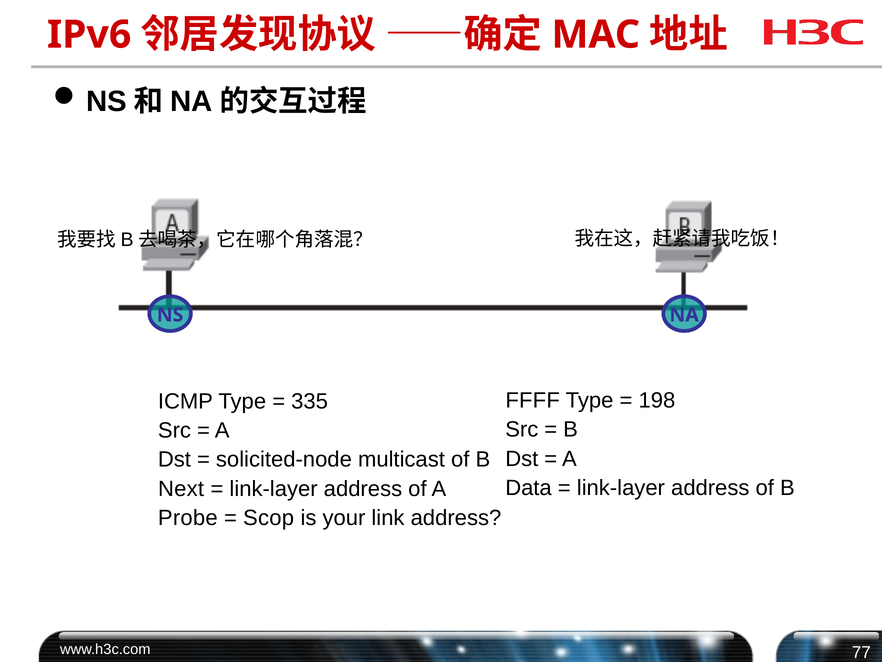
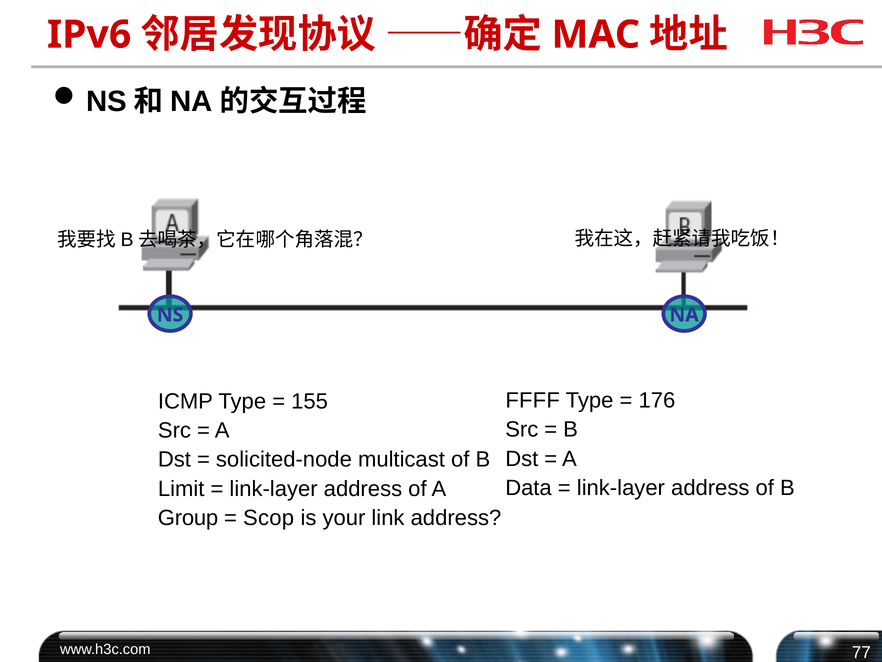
198: 198 -> 176 (657, 400)
335: 335 -> 155 (310, 401)
Next: Next -> Limit (181, 488)
Probe: Probe -> Group (188, 518)
